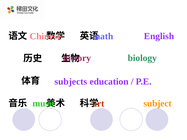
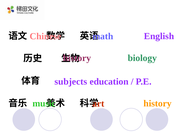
subject: subject -> history (158, 104)
